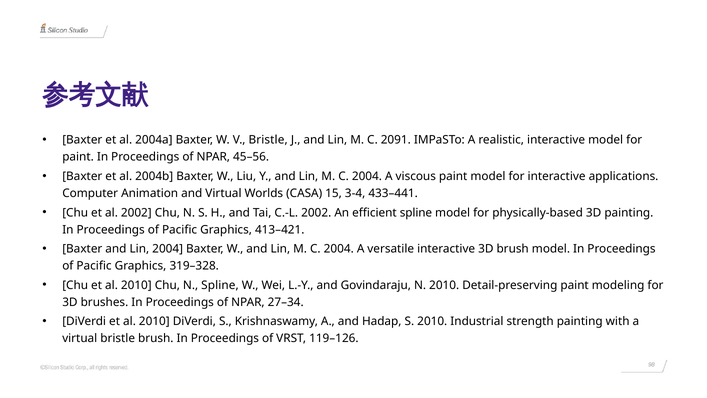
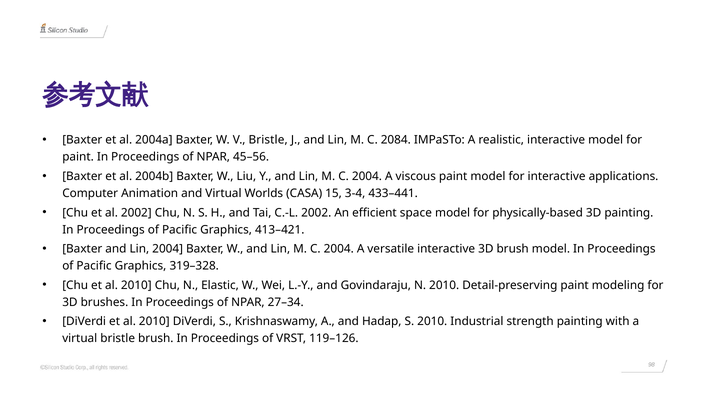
2091: 2091 -> 2084 (396, 140)
efficient spline: spline -> space (416, 213)
N Spline: Spline -> Elastic (220, 285)
